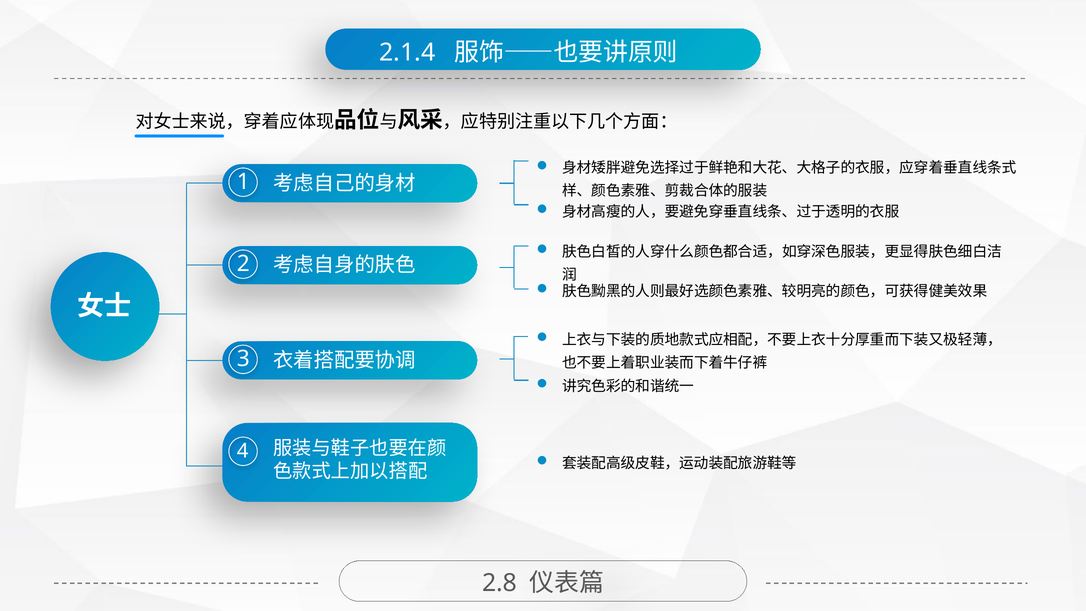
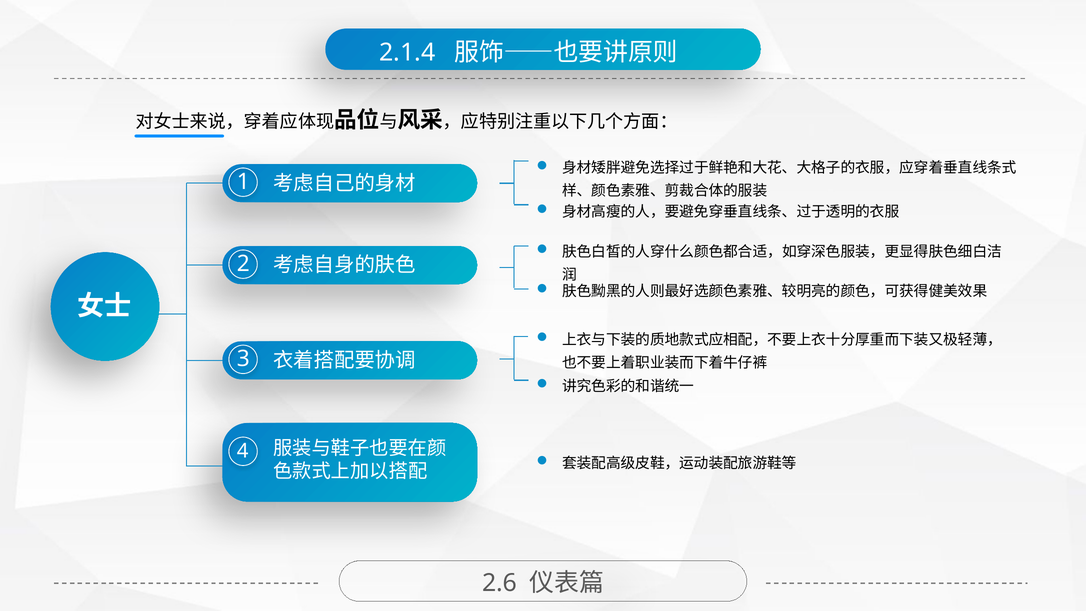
2.8: 2.8 -> 2.6 (500, 583)
